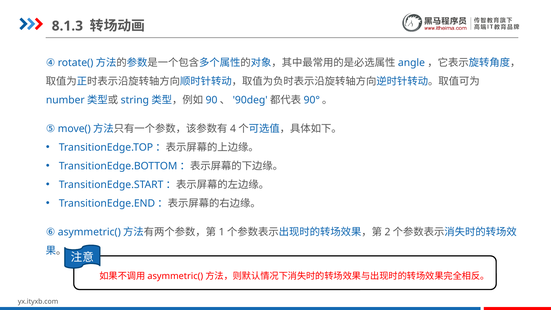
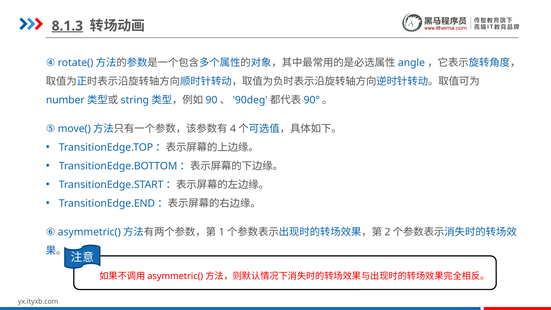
8.1.3 underline: none -> present (67, 26)
